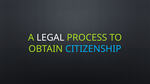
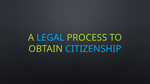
LEGAL colour: white -> light blue (50, 38)
